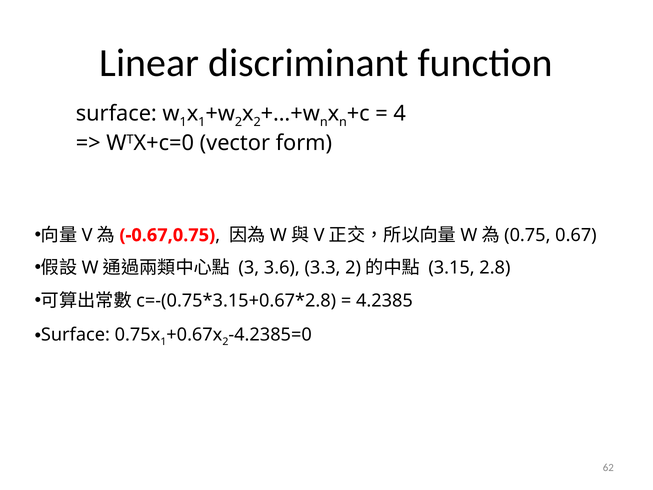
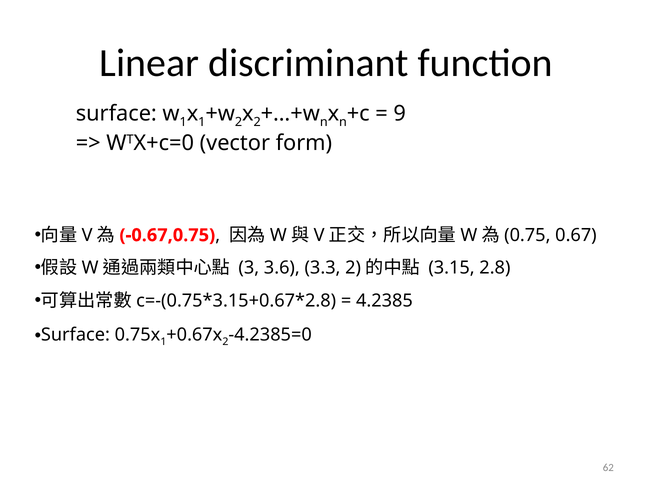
4: 4 -> 9 (400, 114)
